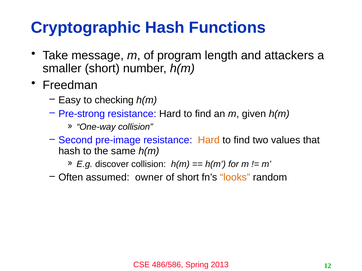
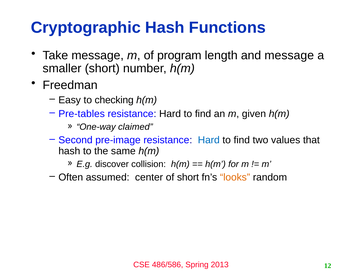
and attackers: attackers -> message (289, 56)
Pre-strong: Pre-strong -> Pre-tables (82, 114)
One-way collision: collision -> claimed (135, 127)
Hard colour: orange -> blue (209, 140)
owner: owner -> center (149, 178)
